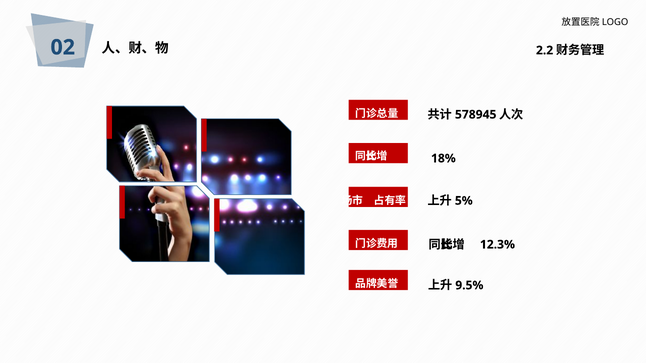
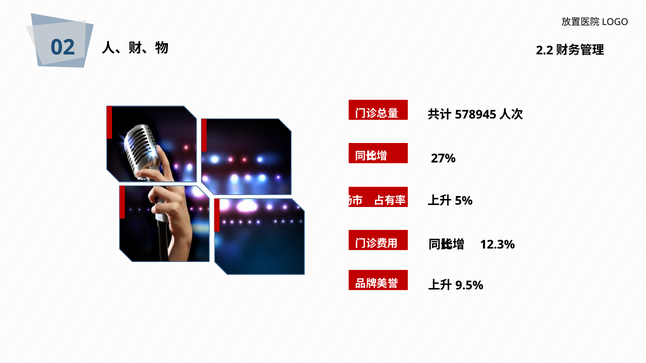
18%: 18% -> 27% (443, 159)
